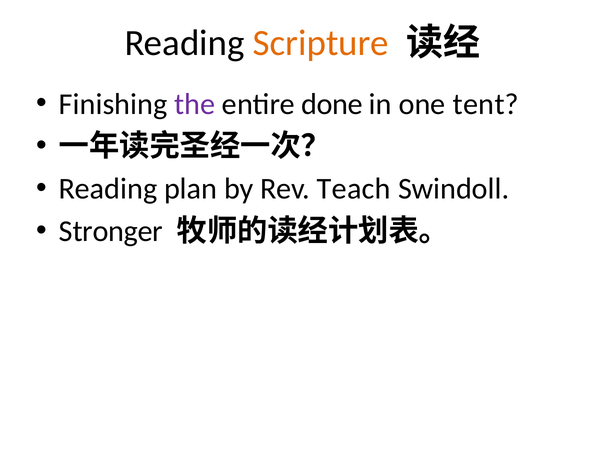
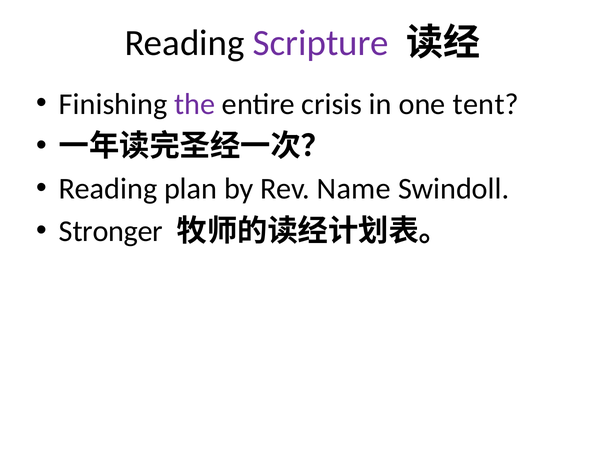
Scripture colour: orange -> purple (321, 43)
done: done -> crisis (332, 104)
Teach: Teach -> Name (354, 189)
